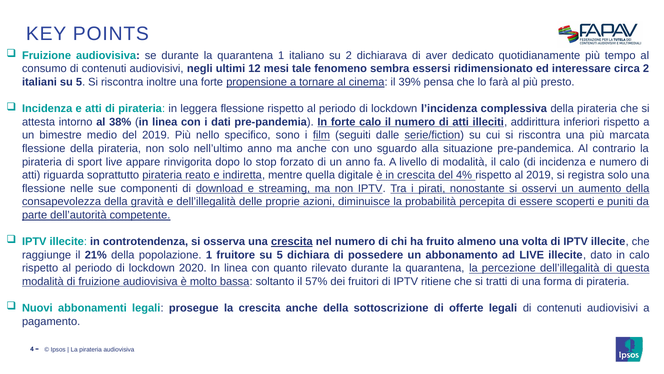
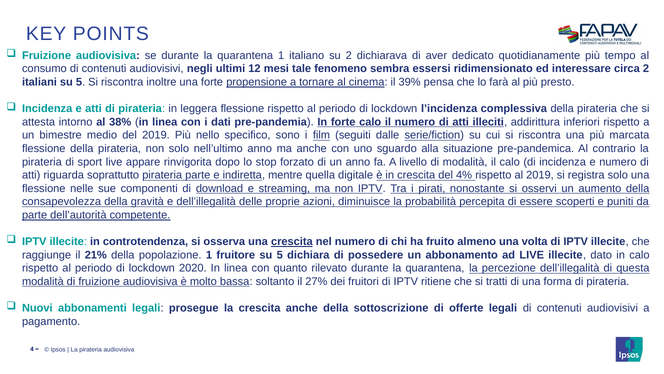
pirateria reato: reato -> parte (198, 175)
57%: 57% -> 27% (316, 281)
